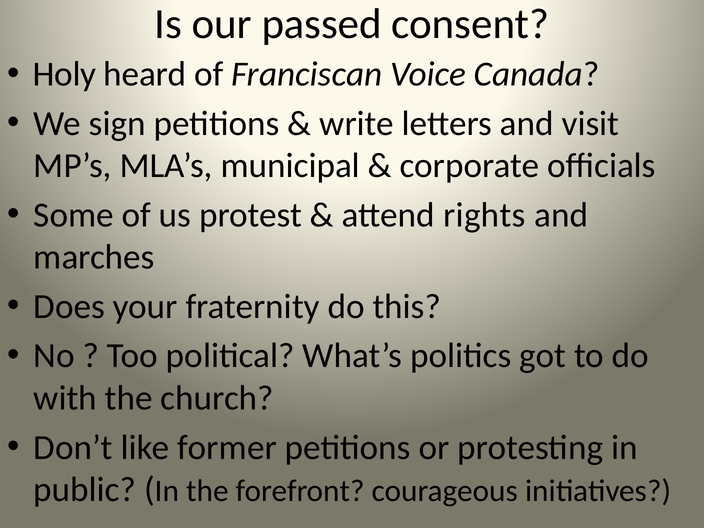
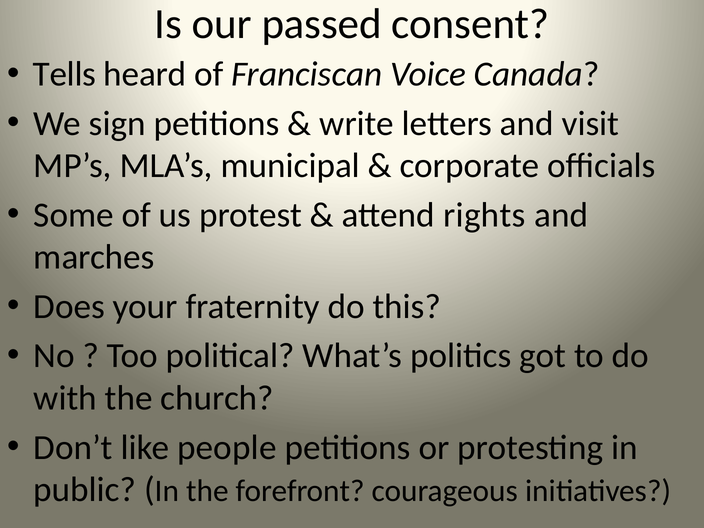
Holy: Holy -> Tells (64, 74)
former: former -> people (227, 447)
